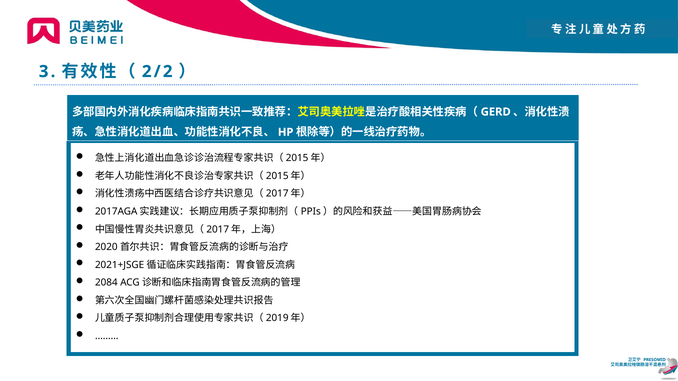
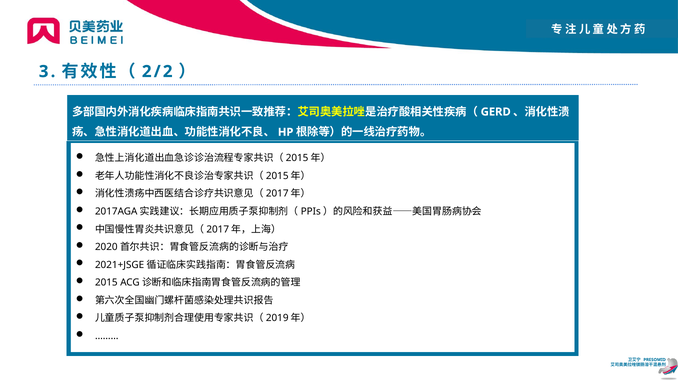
2084: 2084 -> 2015 (106, 283)
